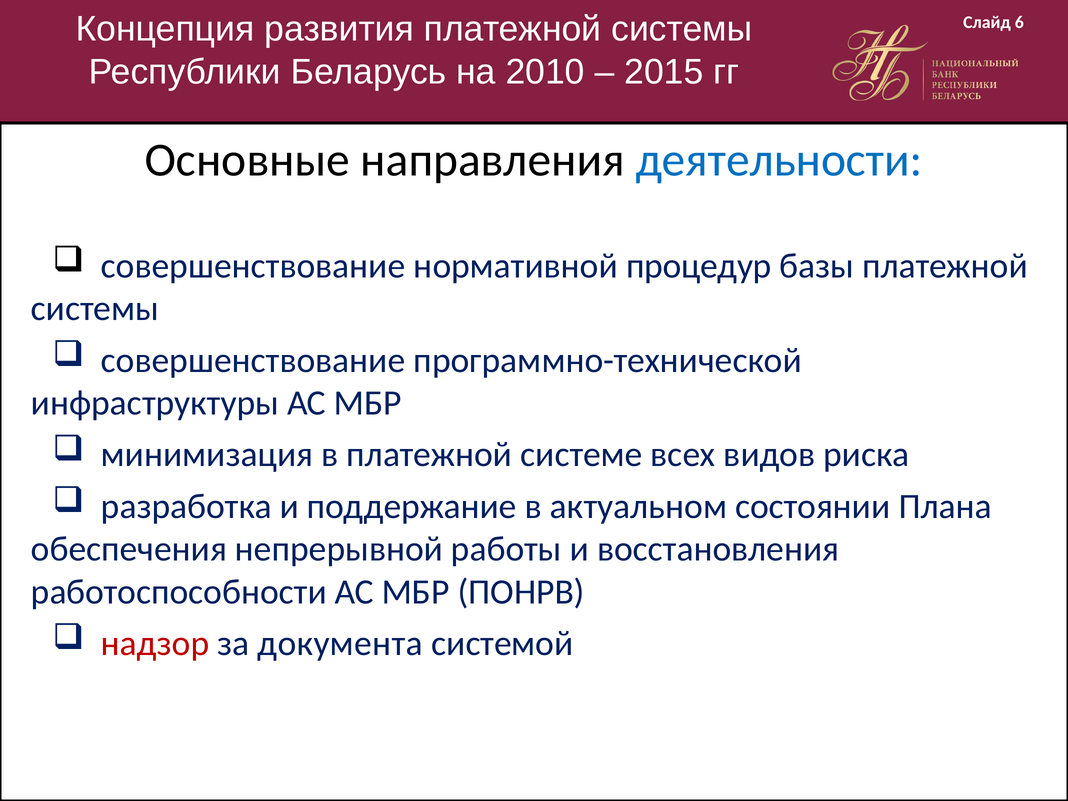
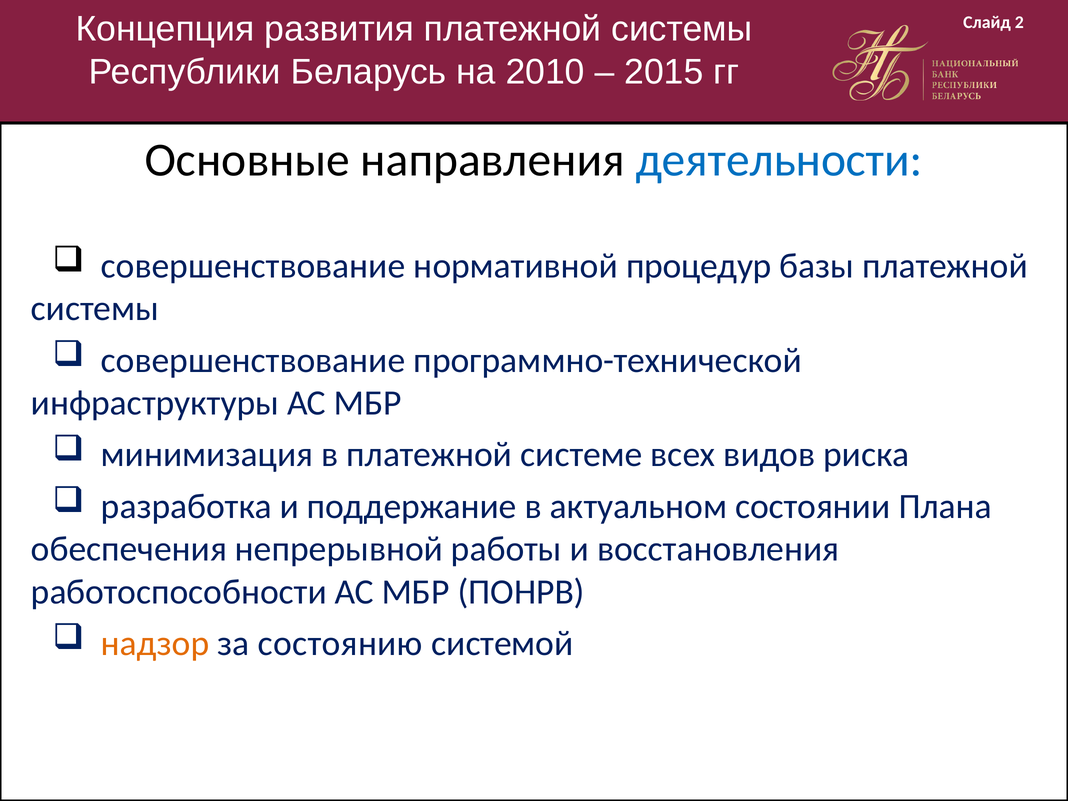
6: 6 -> 2 (1019, 23)
надзор colour: red -> orange (155, 643)
документа: документа -> состоянию (340, 643)
